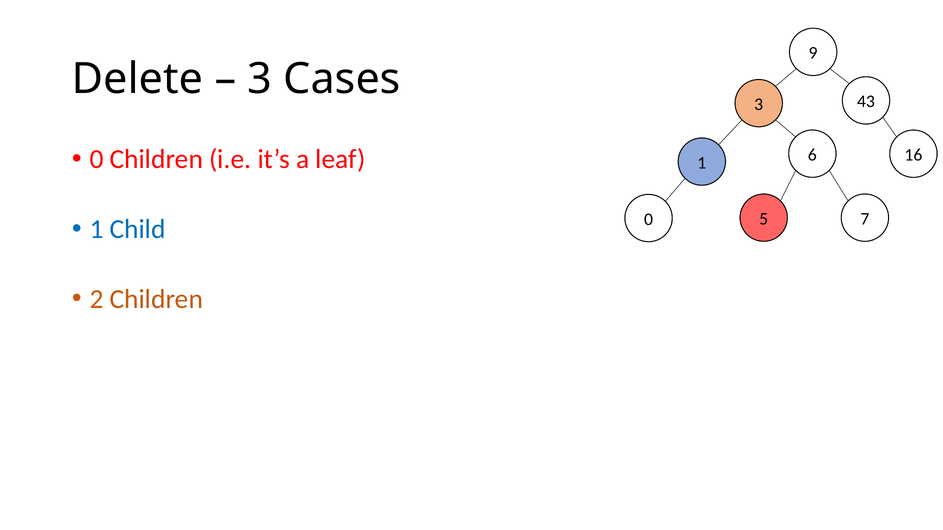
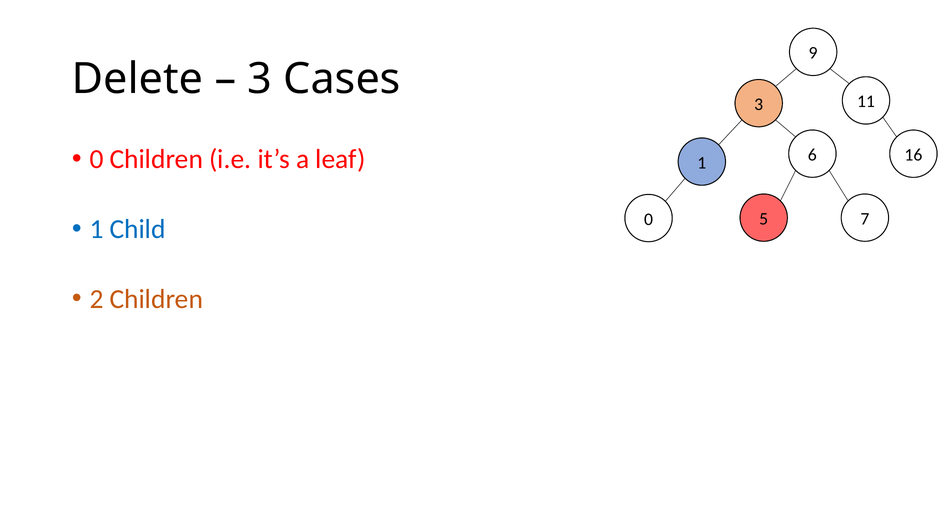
43: 43 -> 11 (866, 102)
